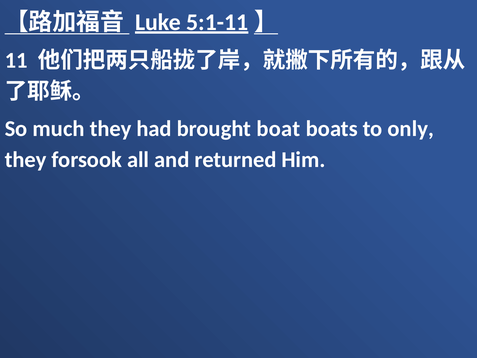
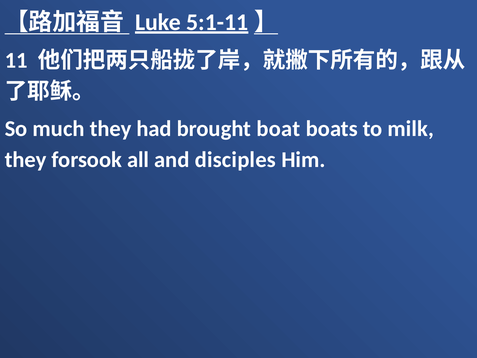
only: only -> milk (411, 129)
returned: returned -> disciples (235, 160)
